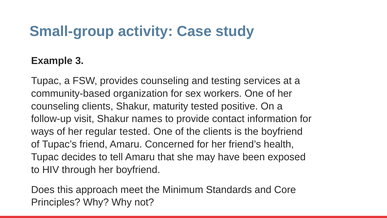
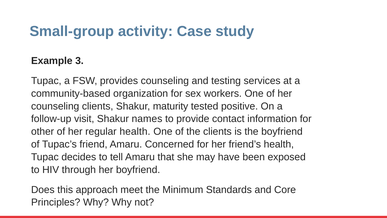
ways: ways -> other (43, 131)
regular tested: tested -> health (135, 131)
